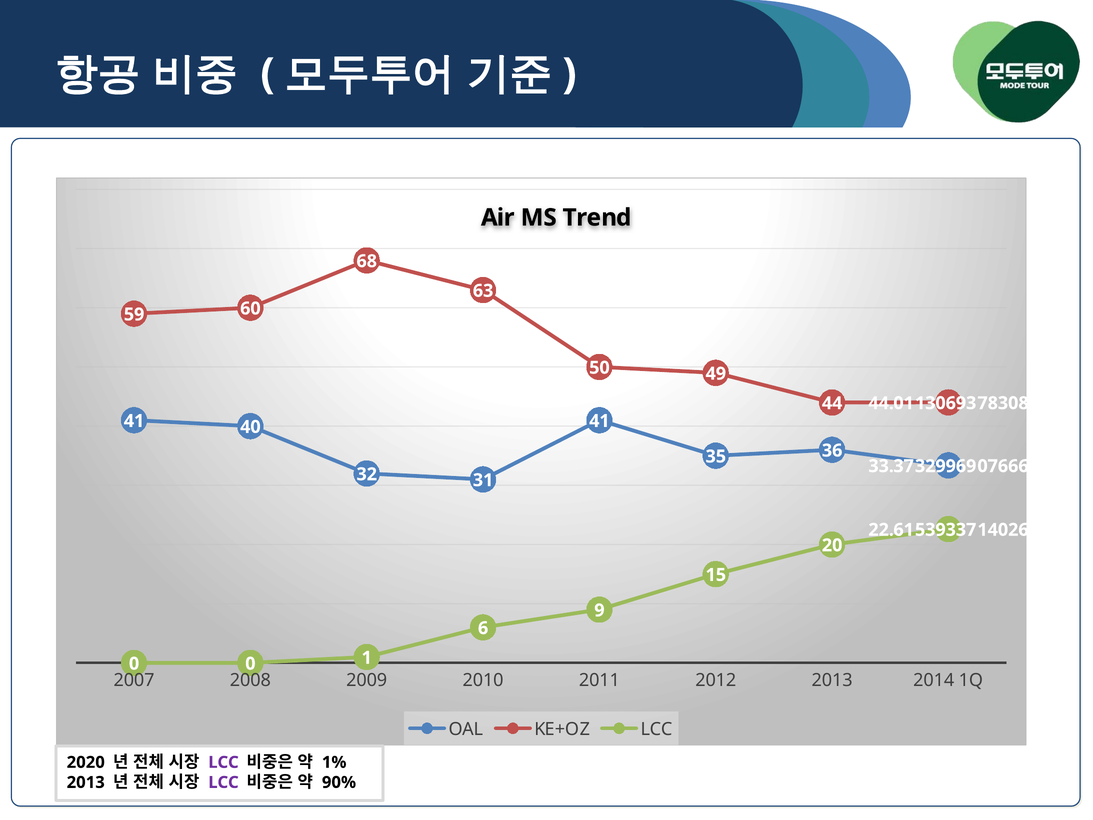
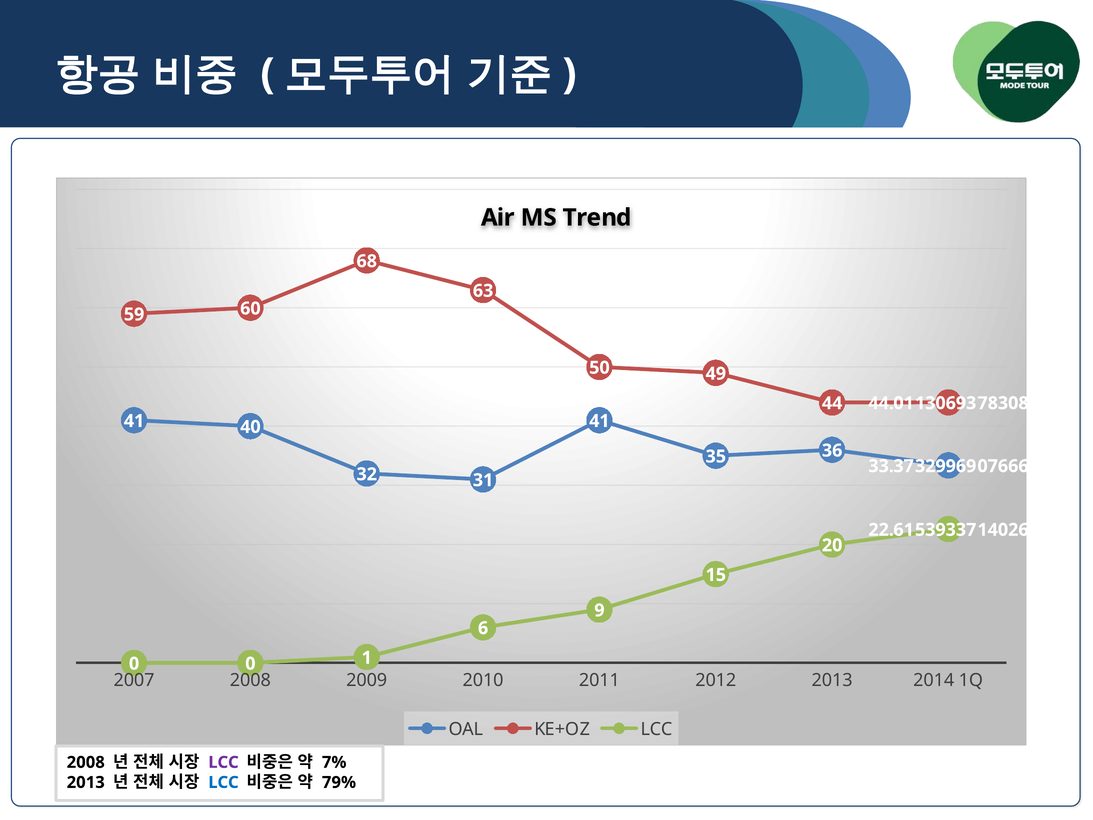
2020: 2020 -> 2008 (86, 762)
1%: 1% -> 7% (334, 762)
LCC colour: purple -> blue (224, 782)
90%: 90% -> 79% (339, 782)
